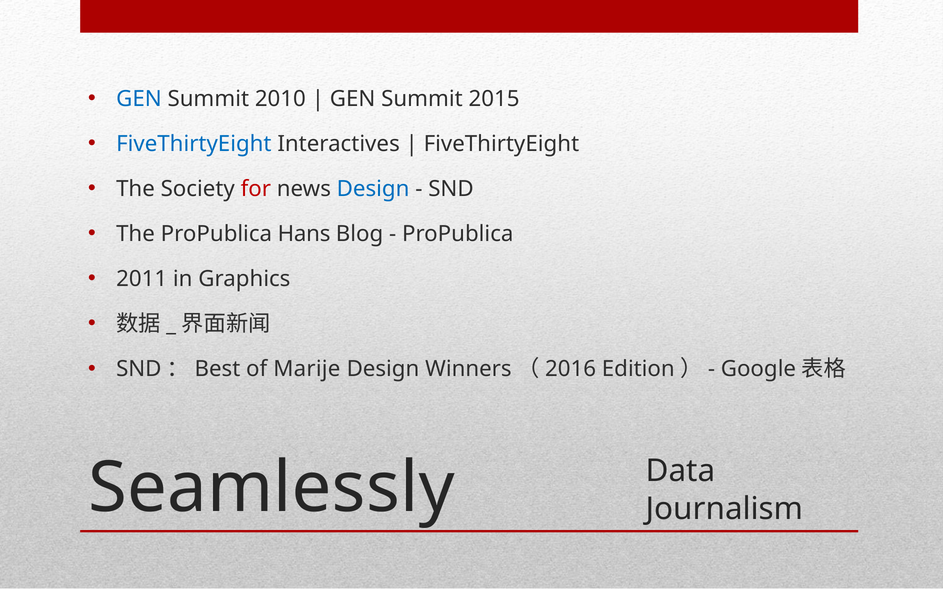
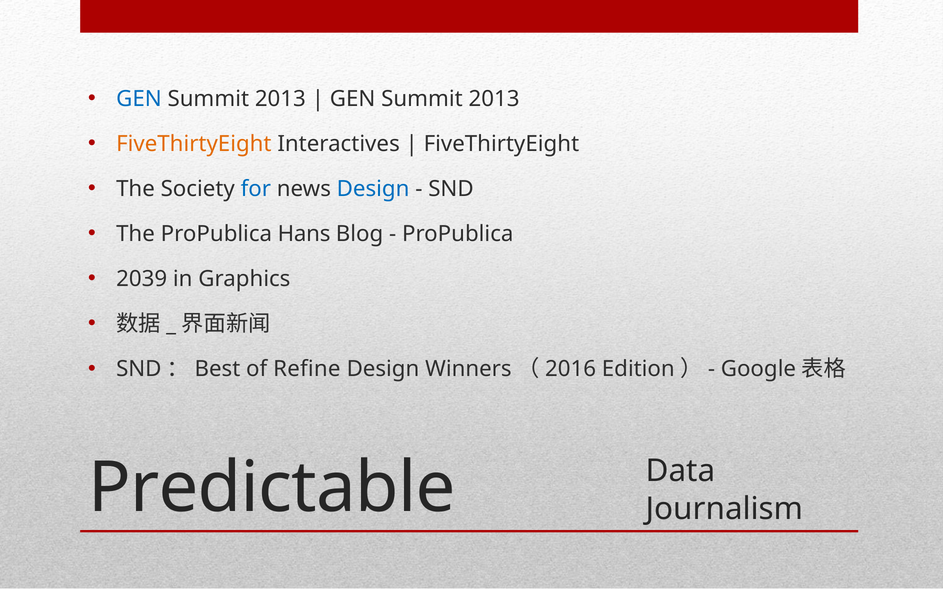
2010: 2010 -> 2013 (280, 99)
2015: 2015 -> 2013 (494, 99)
FiveThirtyEight colour: blue -> orange (194, 144)
for colour: red -> blue (256, 189)
2011: 2011 -> 2039 (142, 279)
Marije: Marije -> Refine (307, 369)
Seamlessly: Seamlessly -> Predictable (272, 488)
